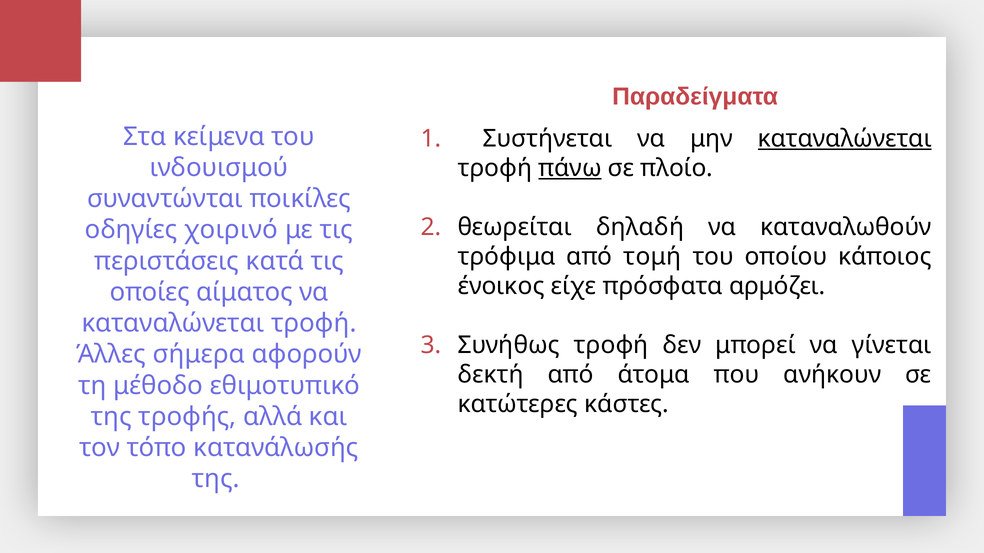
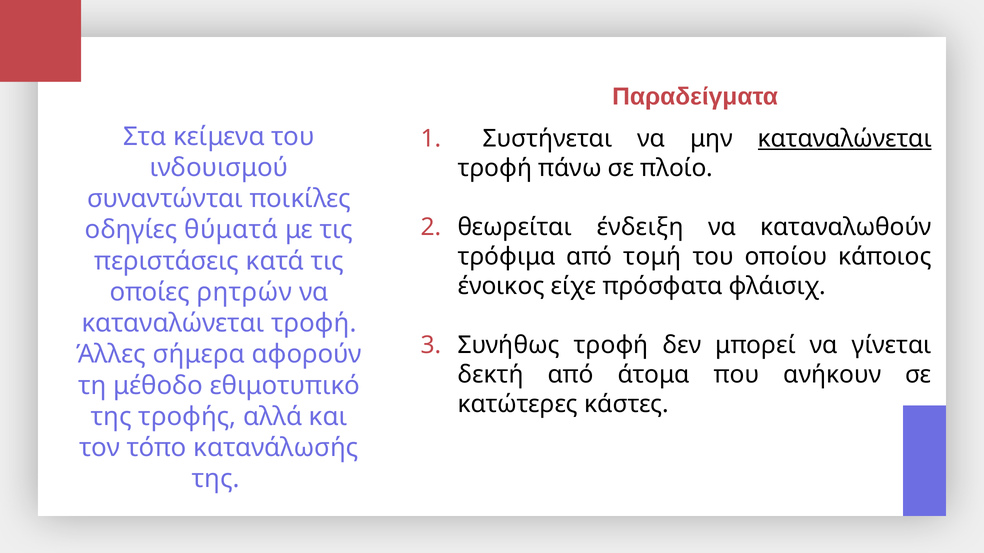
πάνω underline: present -> none (570, 168)
δηλαδή: δηλαδή -> ένδειξη (640, 227)
χοιρινό: χοιρινό -> θύματά (231, 230)
αρμόζει: αρμόζει -> φλάισιχ (777, 286)
αίματος: αίματος -> ρητρών (244, 292)
